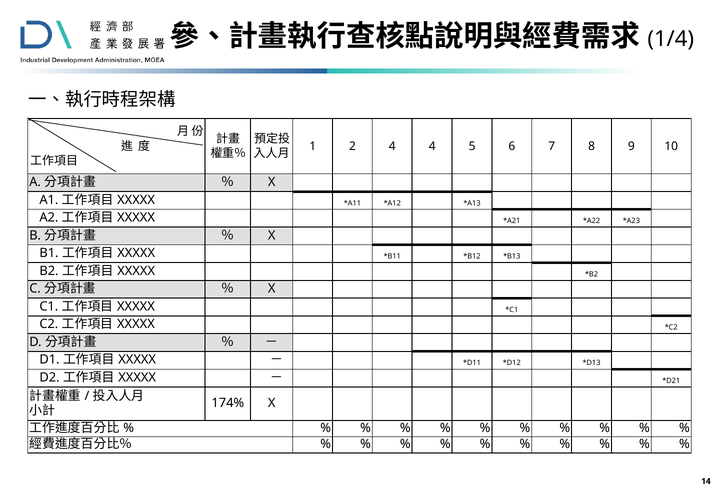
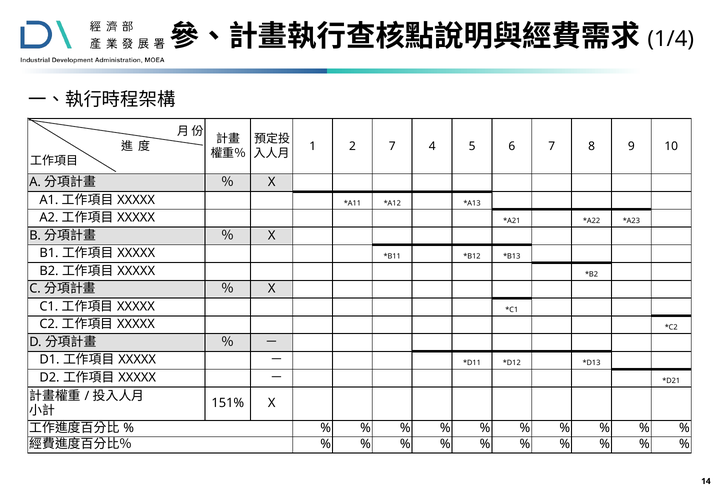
2 4: 4 -> 7 (392, 146)
174%: 174% -> 151% (228, 403)
